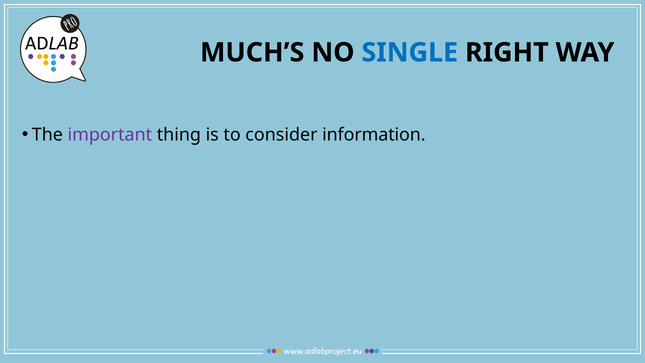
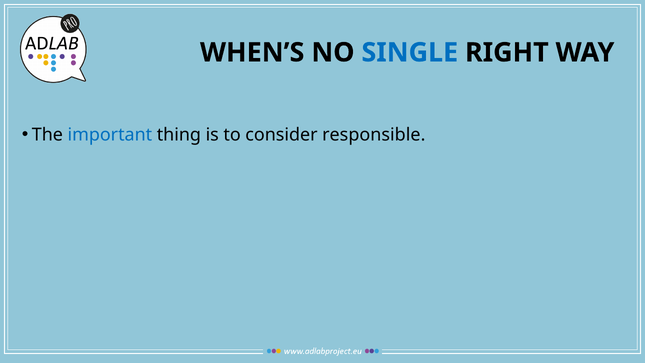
MUCH’S: MUCH’S -> WHEN’S (252, 53)
important colour: purple -> blue (110, 135)
information: information -> responsible (374, 135)
